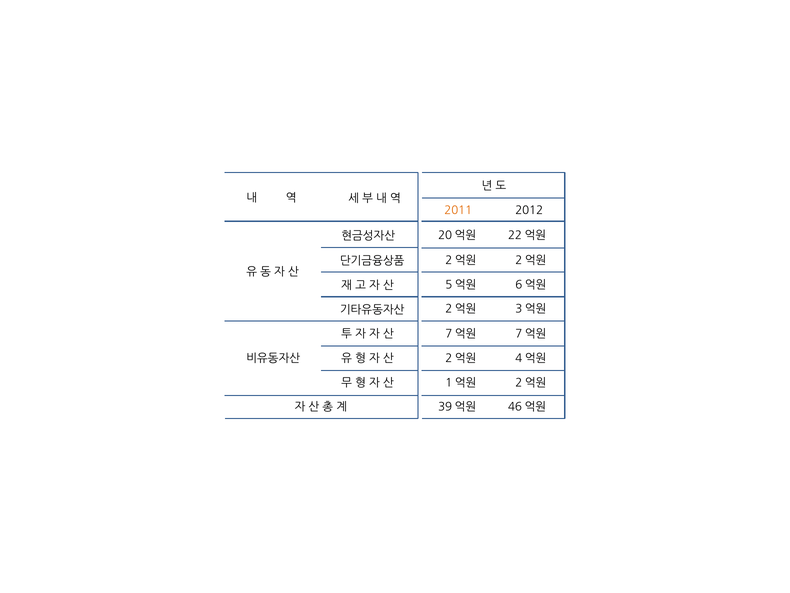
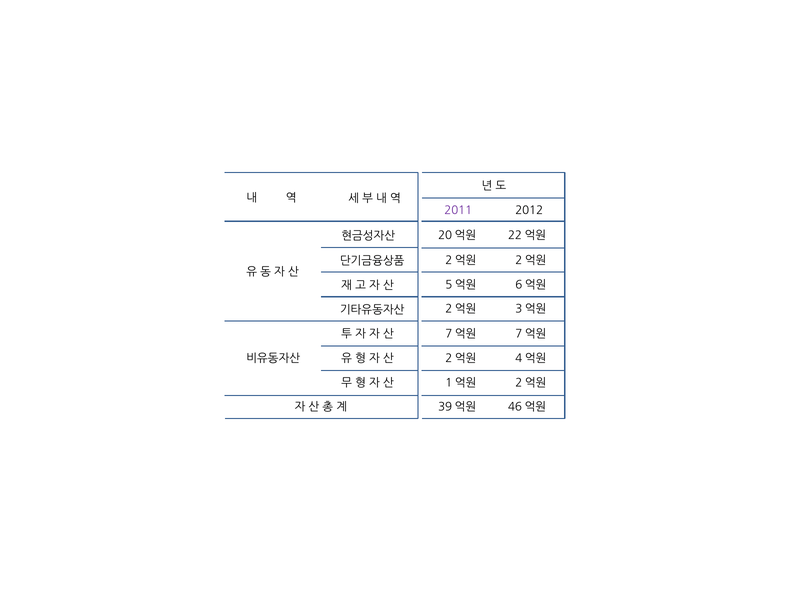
2011 colour: orange -> purple (458, 210)
